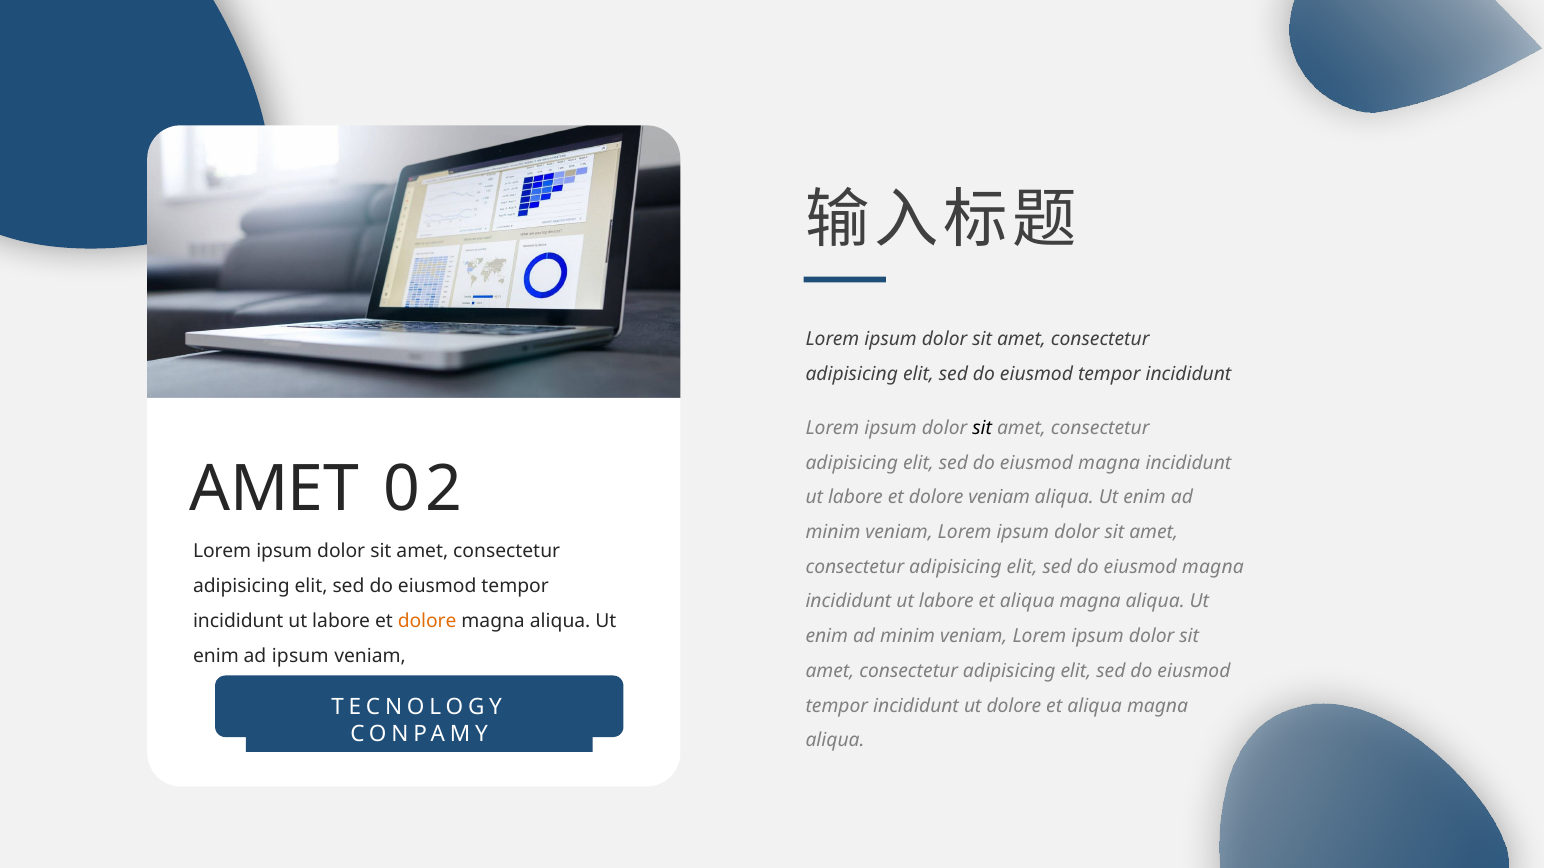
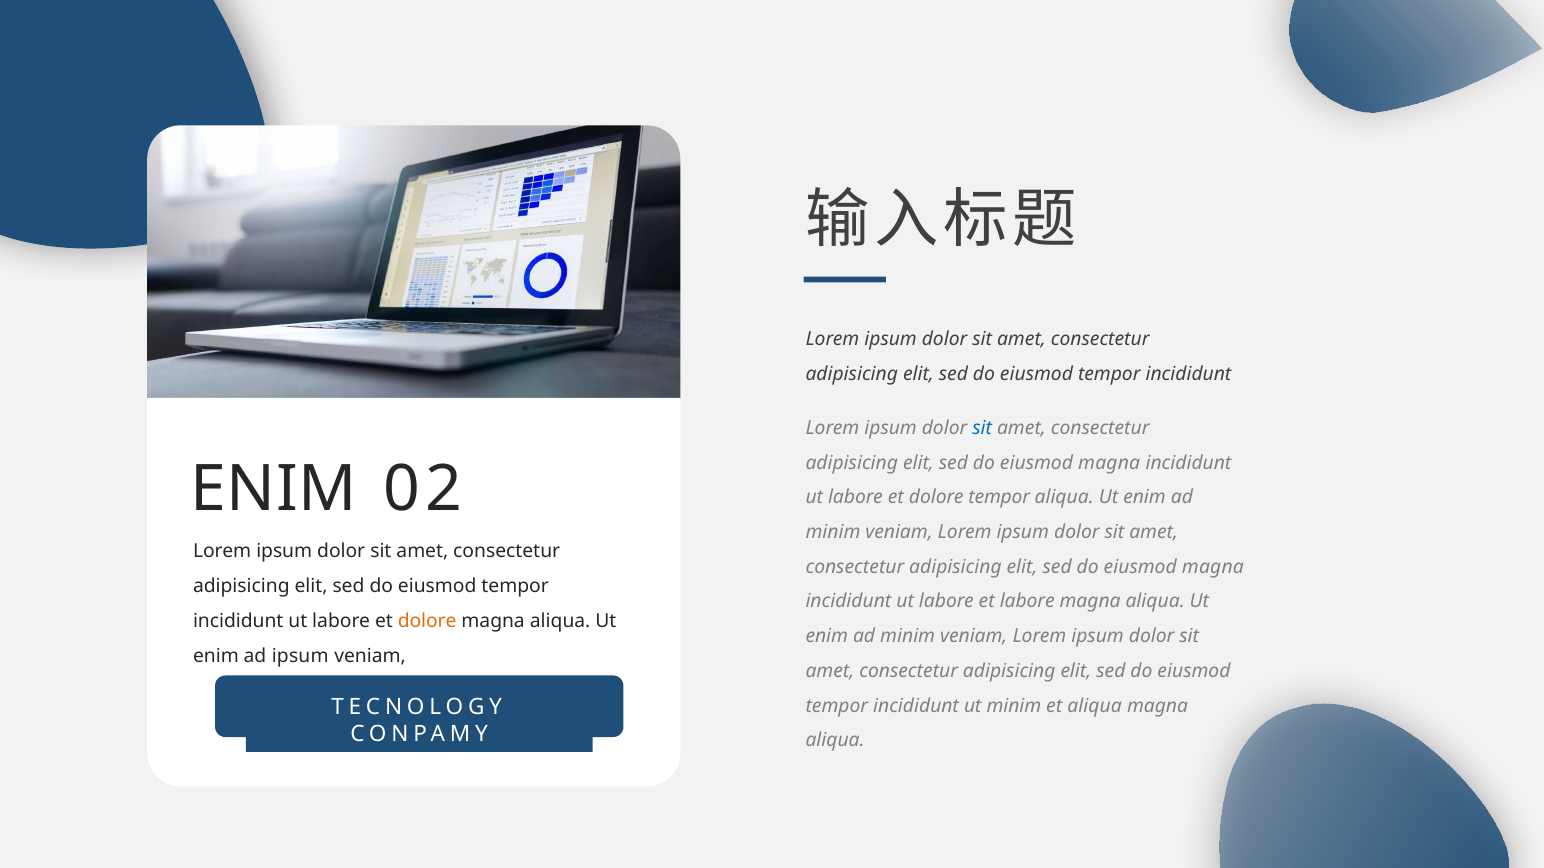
sit colour: black -> blue (982, 428)
AMET: AMET -> ENIM (274, 490)
dolore veniam: veniam -> tempor (999, 498)
labore et aliqua: aliqua -> labore (1027, 602)
ut dolore: dolore -> minim (1014, 706)
